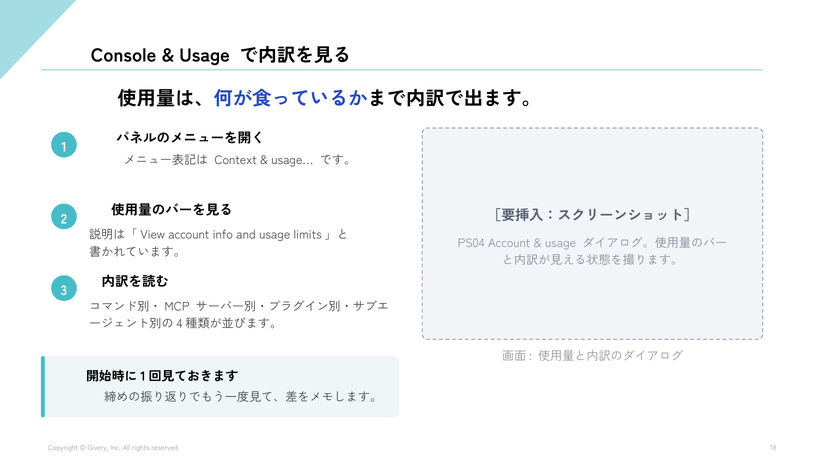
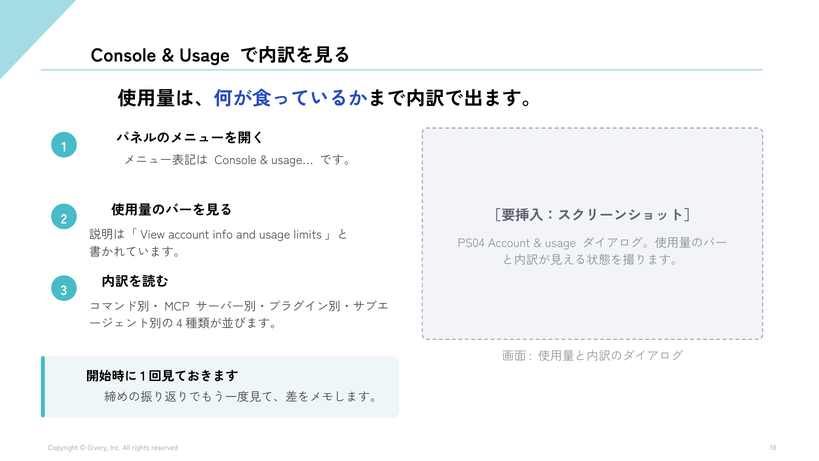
Context: Context -> Console (236, 160)
